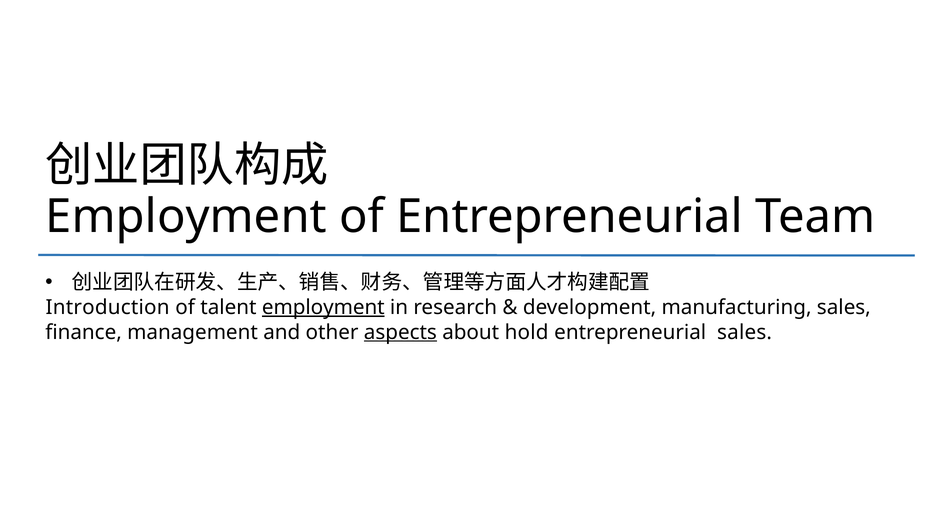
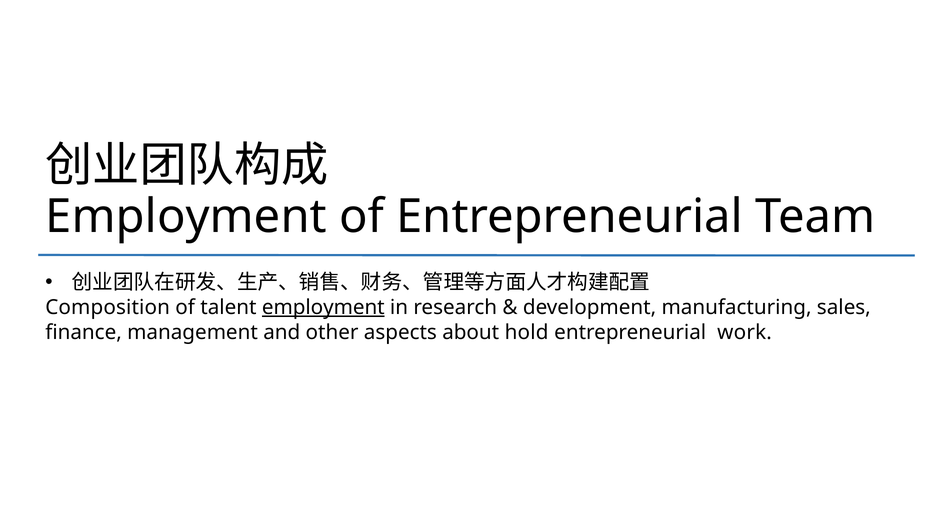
Introduction: Introduction -> Composition (108, 307)
aspects underline: present -> none (400, 332)
entrepreneurial sales: sales -> work (745, 332)
